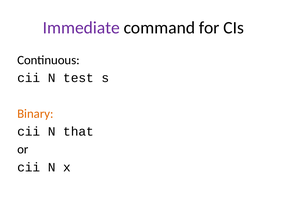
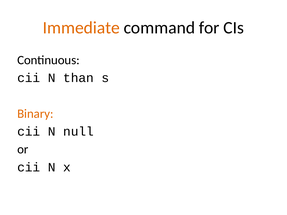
Immediate colour: purple -> orange (81, 28)
test: test -> than (79, 78)
that: that -> null (79, 132)
